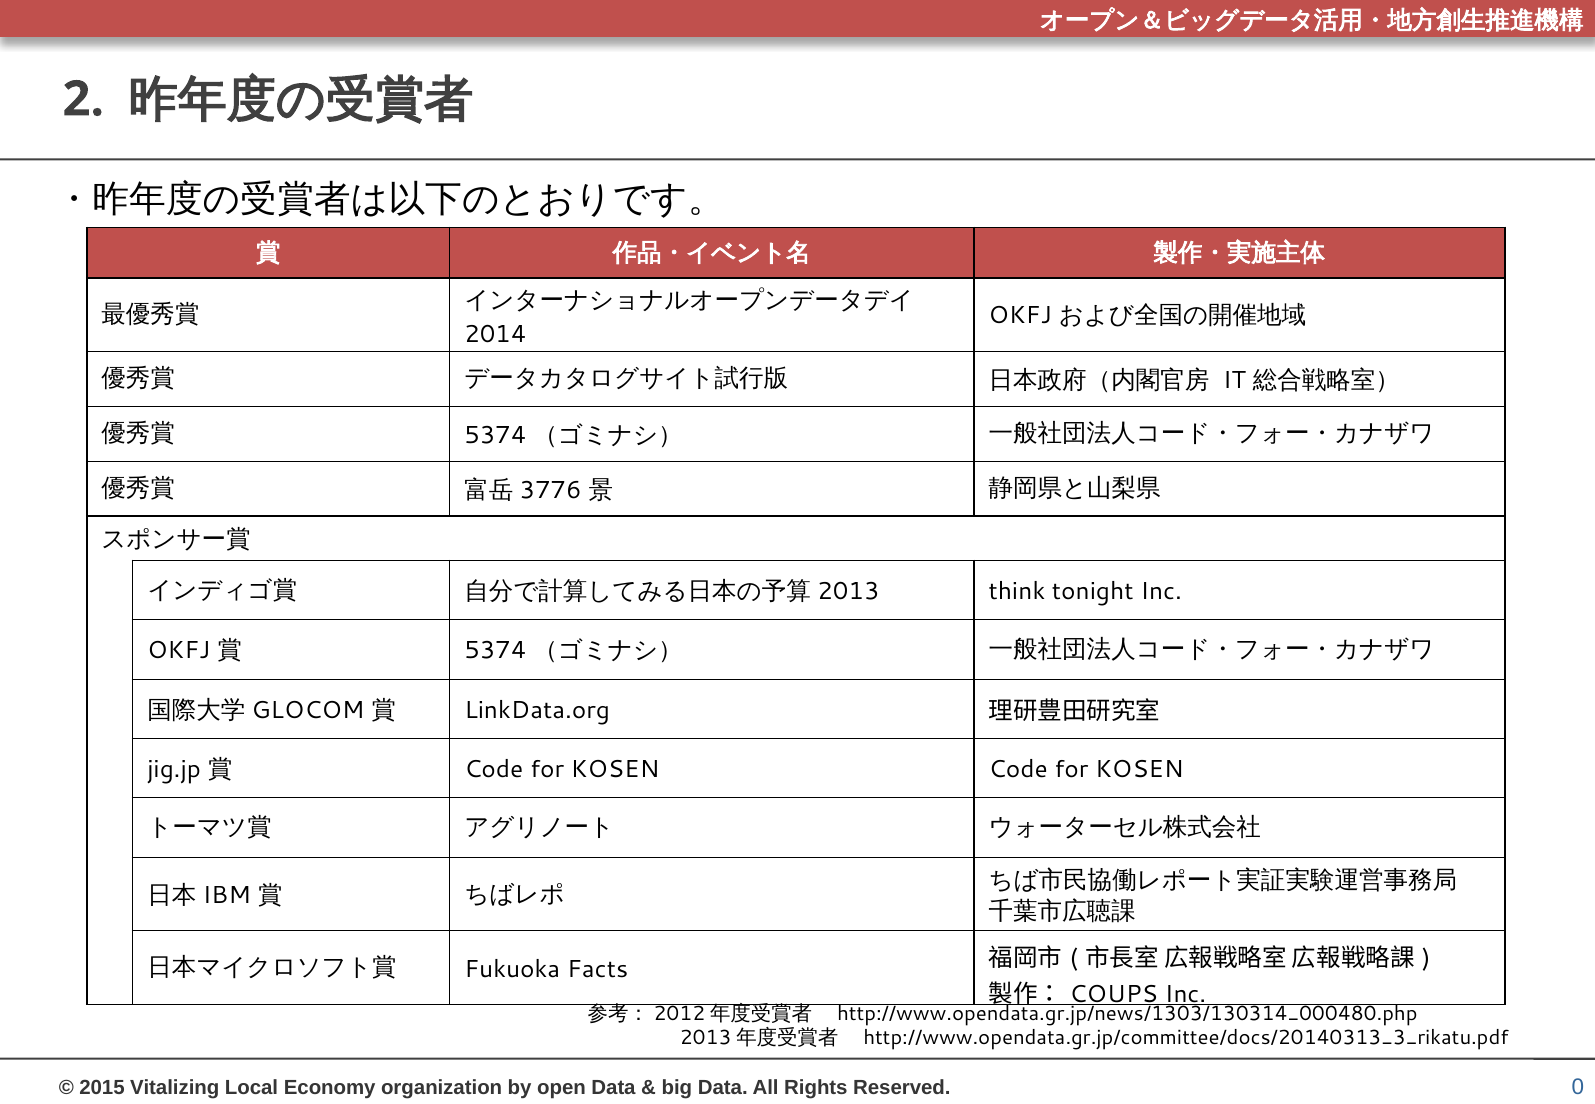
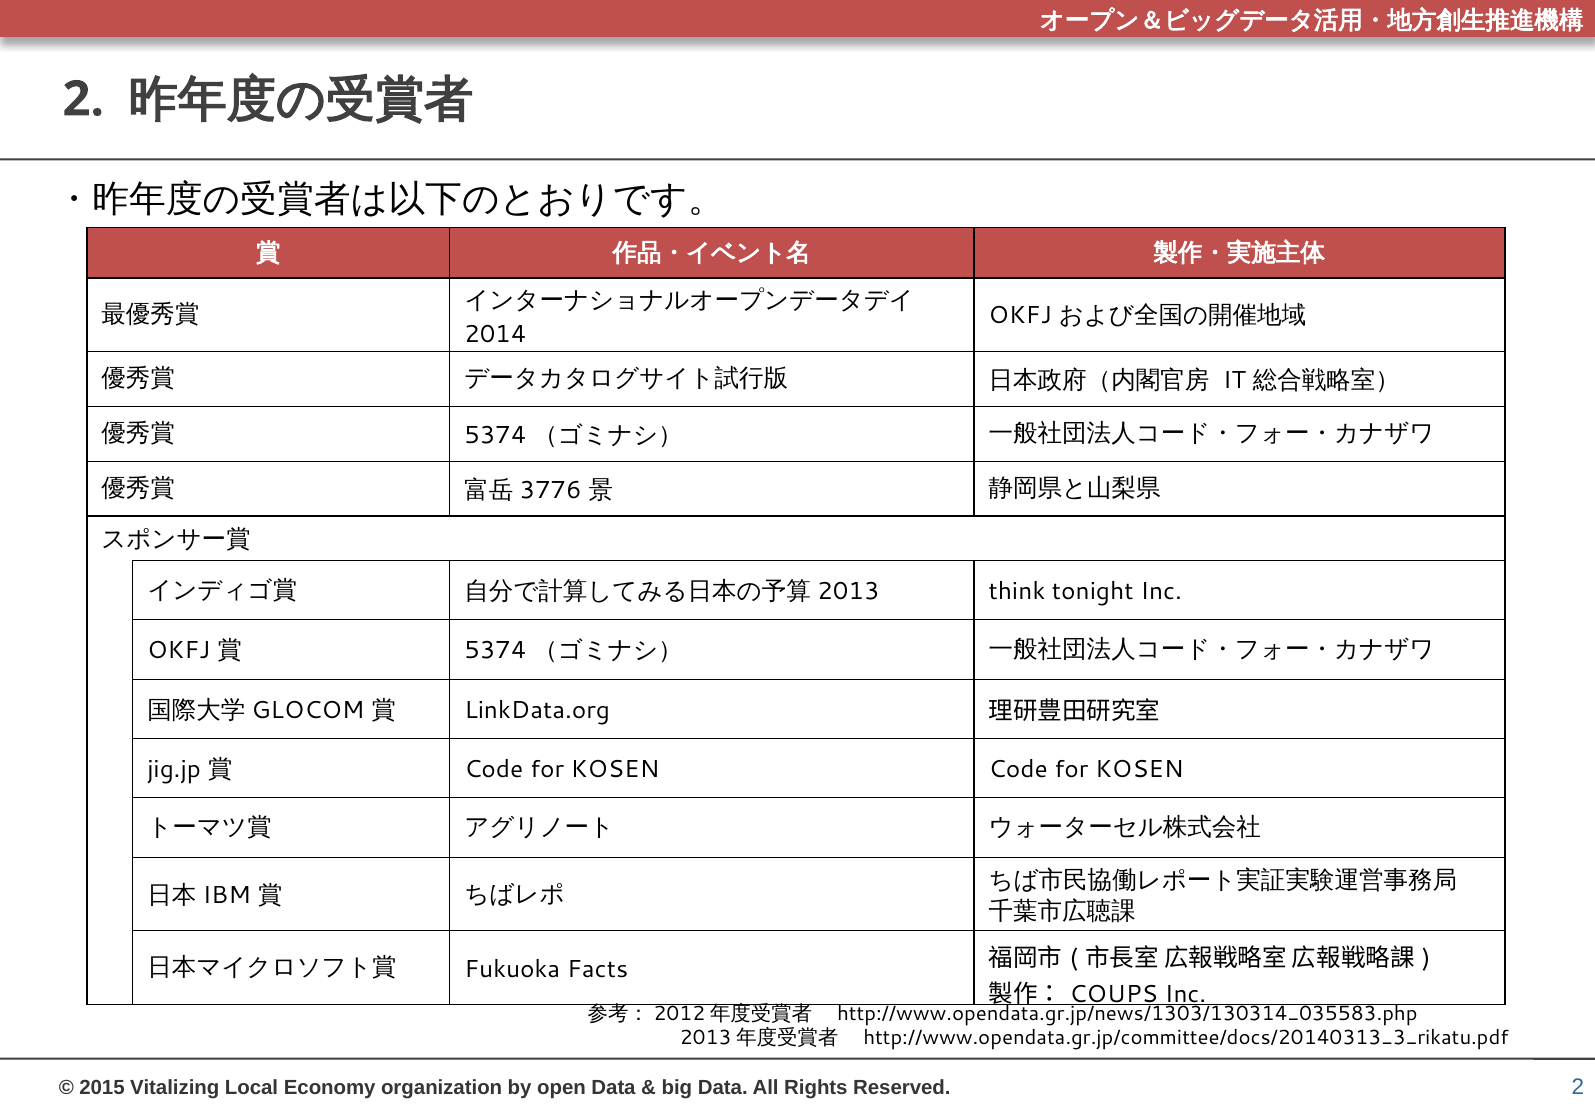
http://www.opendata.gr.jp/news/1303/130314_000480.php: http://www.opendata.gr.jp/news/1303/130314_000480.php -> http://www.opendata.gr.jp/news/1303/130314_035583.php (1127, 1014)
0: 0 -> 2 (1578, 1087)
